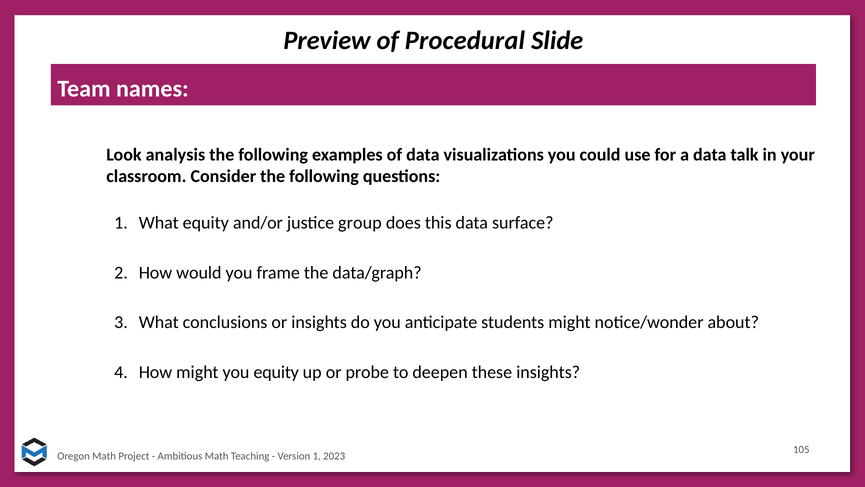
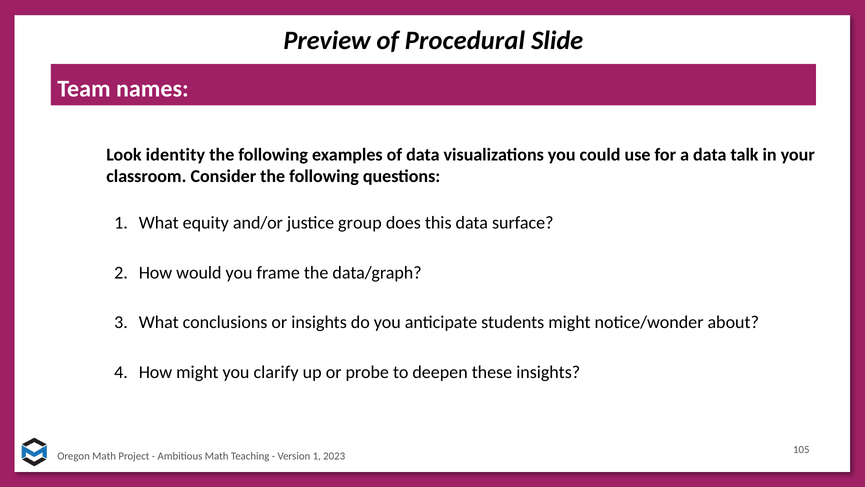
analysis: analysis -> identity (175, 155)
you equity: equity -> clarify (276, 372)
